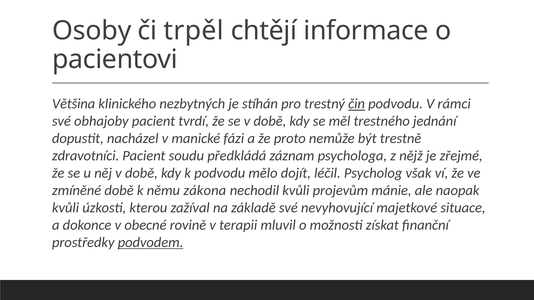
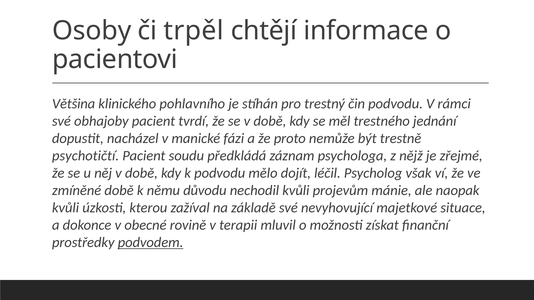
nezbytných: nezbytných -> pohlavního (192, 104)
čin underline: present -> none (357, 104)
zdravotníci: zdravotníci -> psychotičtí (86, 156)
zákona: zákona -> důvodu (205, 191)
